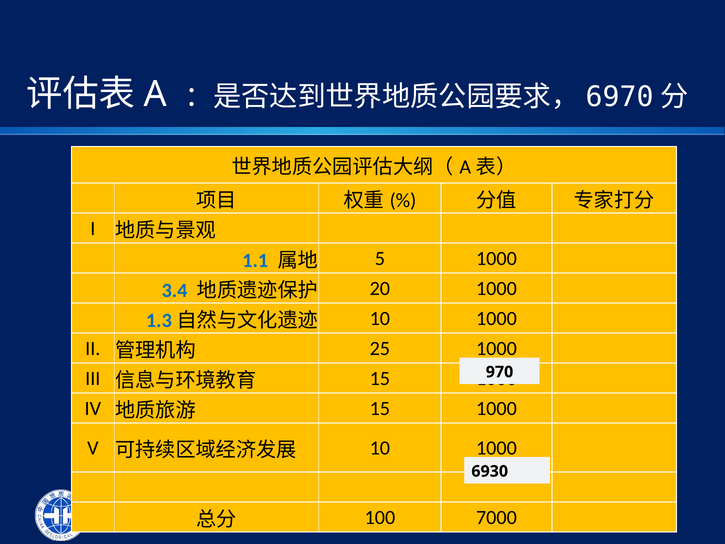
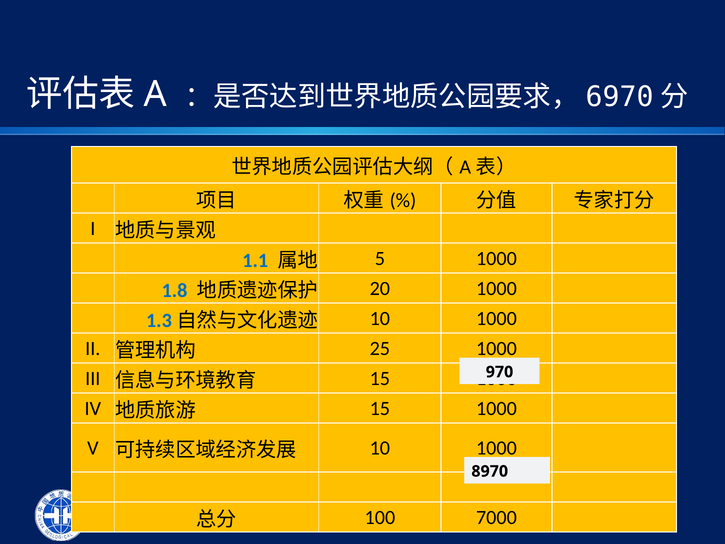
3.4: 3.4 -> 1.8 (175, 291)
6930: 6930 -> 8970 (490, 471)
